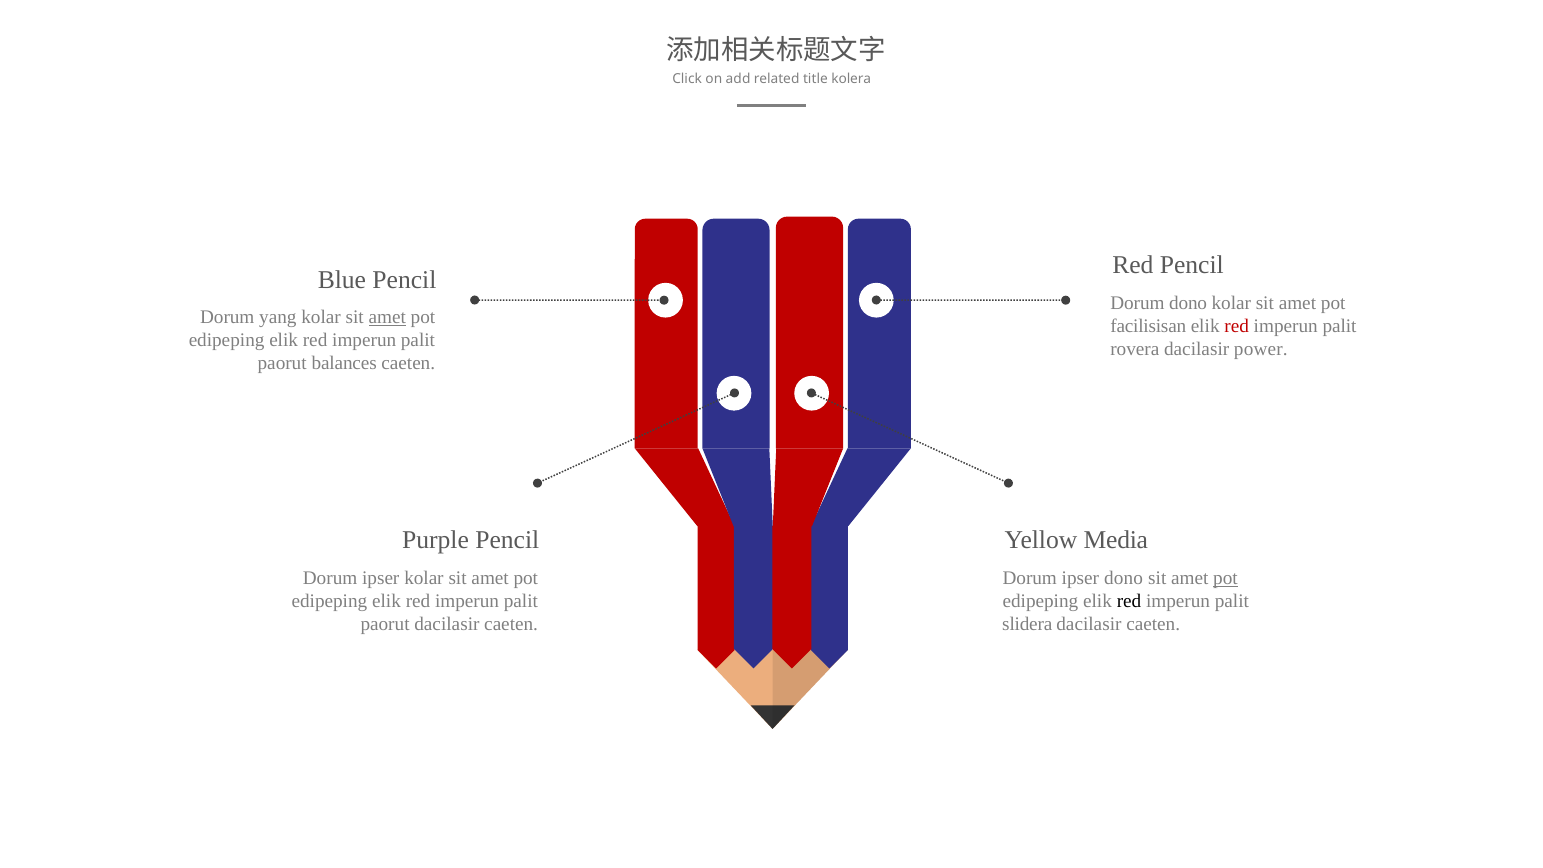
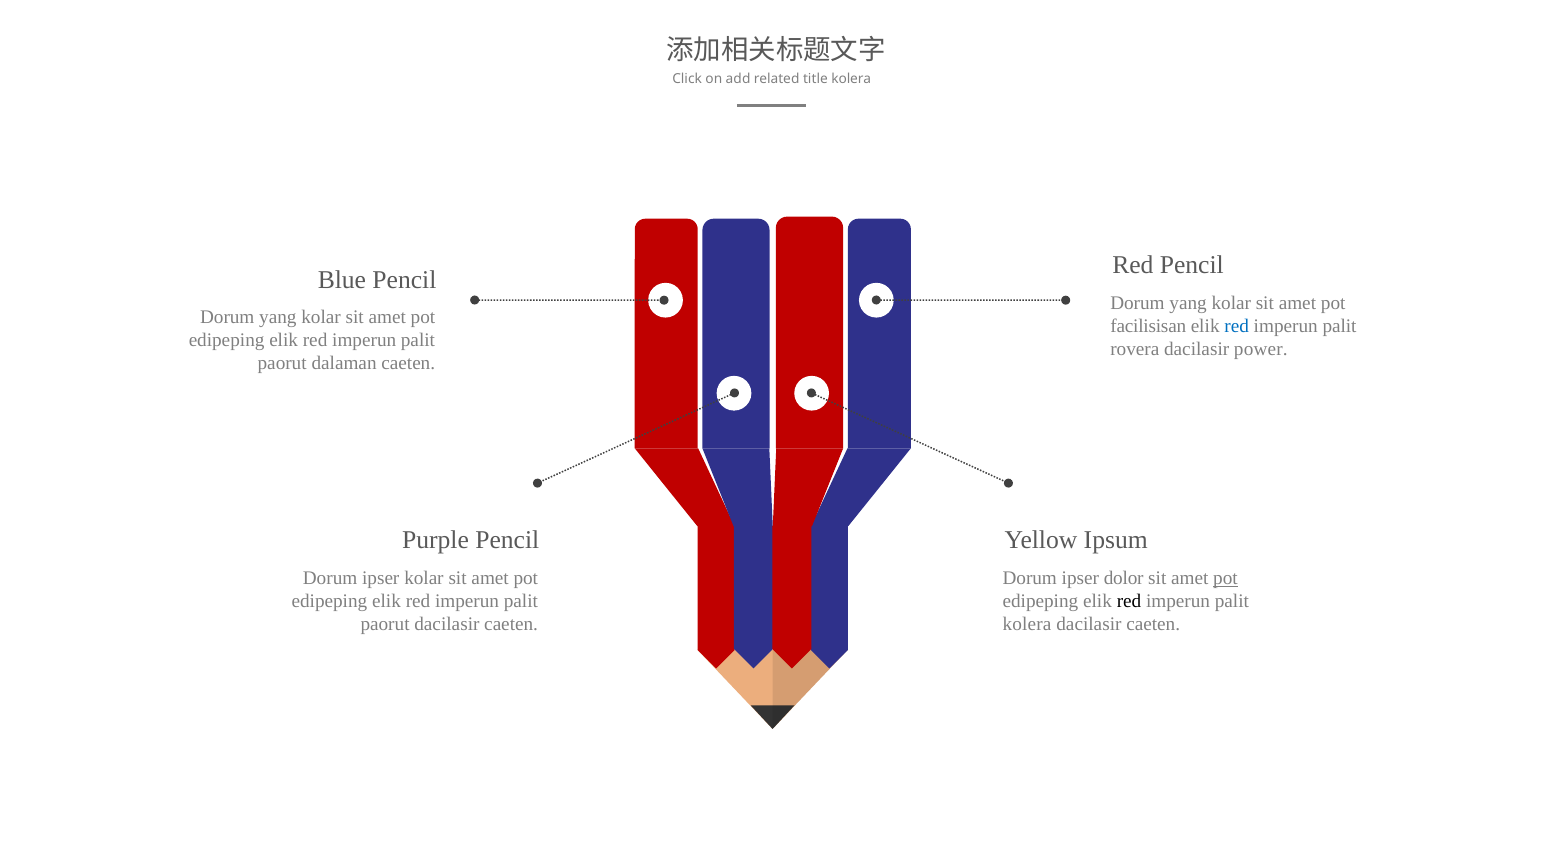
dono: dono -> yang (1188, 303)
amet underline: present -> none (387, 317)
red colour: red -> blue (1237, 326)
balances: balances -> dalaman (344, 364)
Media: Media -> Ipsum (1116, 540)
ipser dono: dono -> dolor (1124, 578)
slidera: slidera -> kolera (1027, 624)
